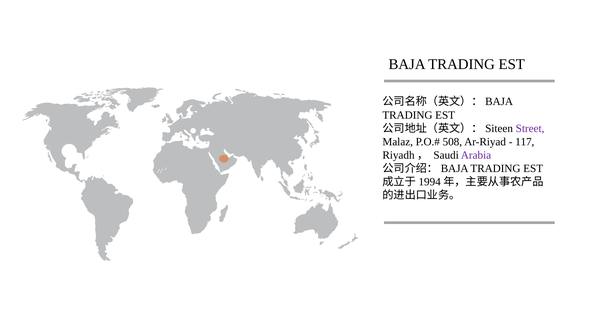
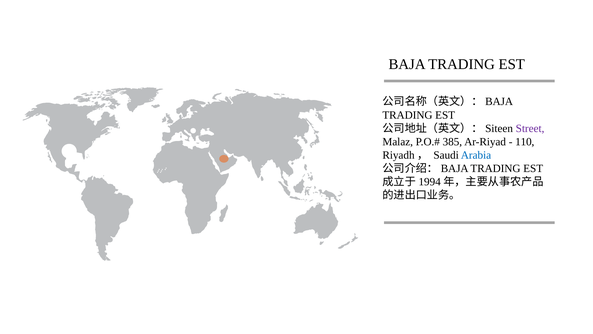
508: 508 -> 385 (452, 142)
117: 117 -> 110 (525, 142)
Arabia colour: purple -> blue (476, 155)
